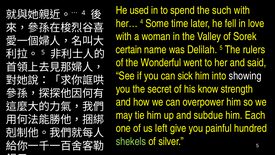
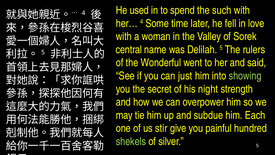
certain: certain -> central (129, 50)
sick: sick -> just (185, 76)
showing colour: white -> light green (245, 76)
know: know -> night (208, 89)
left: left -> stir (161, 128)
